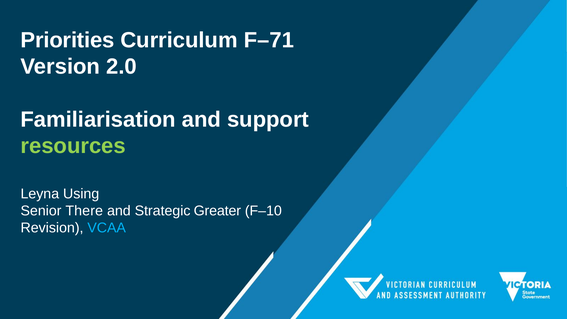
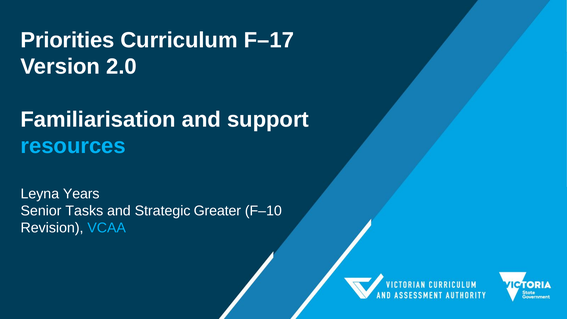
F–71: F–71 -> F–17 (269, 40)
resources colour: light green -> light blue (73, 146)
Using: Using -> Years (81, 194)
There: There -> Tasks (84, 211)
